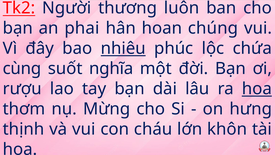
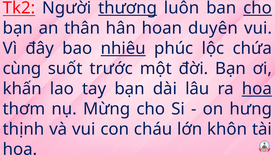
thương underline: none -> present (128, 8)
cho underline: none -> present (258, 8)
phai: phai -> thân (82, 28)
chúng: chúng -> duyên (213, 28)
nghĩa: nghĩa -> trước (111, 68)
rượu: rượu -> khấn (22, 89)
